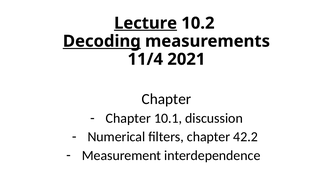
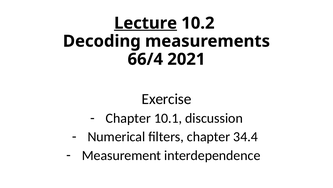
Decoding underline: present -> none (102, 41)
11/4: 11/4 -> 66/4 (145, 59)
Chapter: Chapter -> Exercise (167, 99)
42.2: 42.2 -> 34.4 (246, 136)
